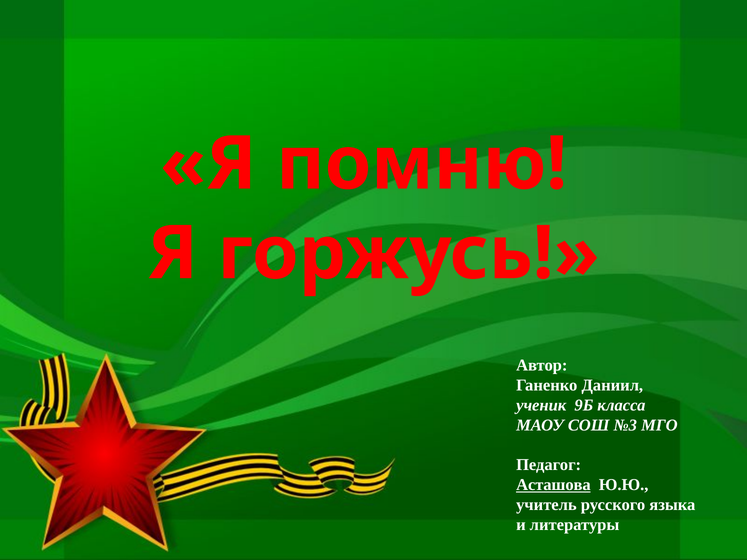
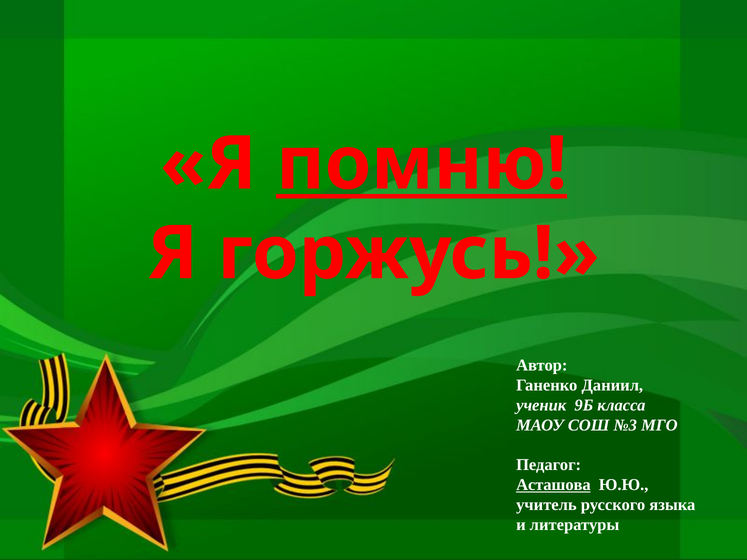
помню underline: none -> present (422, 164)
